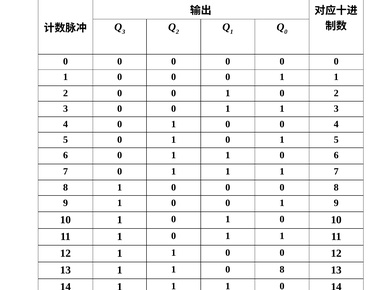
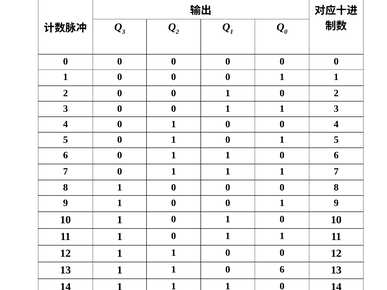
8: 8 -> 6 (282, 270)
